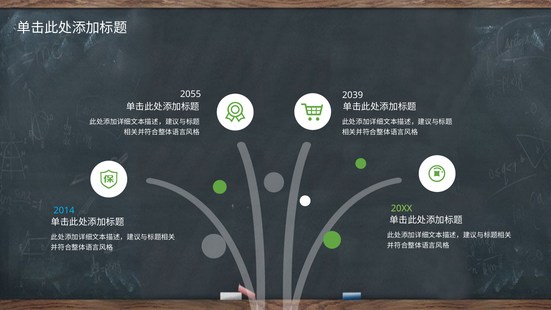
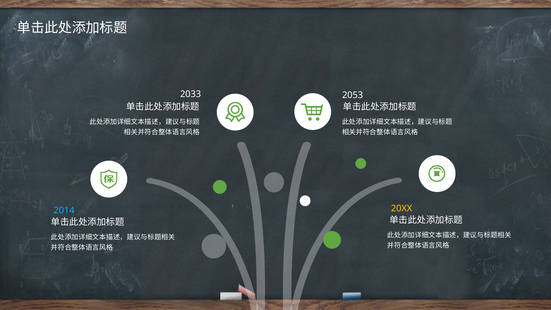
2055: 2055 -> 2033 (191, 94)
2039: 2039 -> 2053 (353, 95)
20XX colour: light green -> yellow (402, 209)
